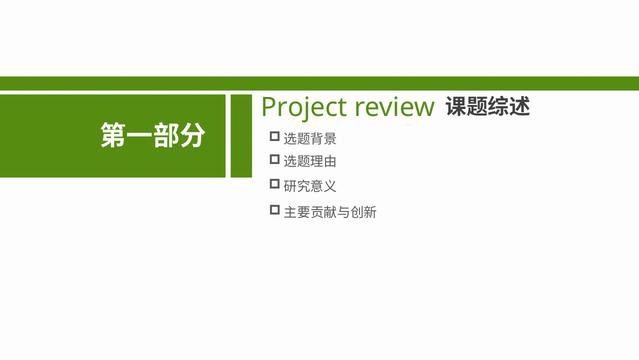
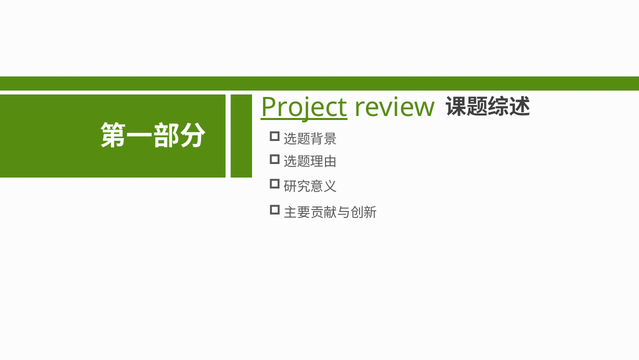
Project underline: none -> present (304, 107)
